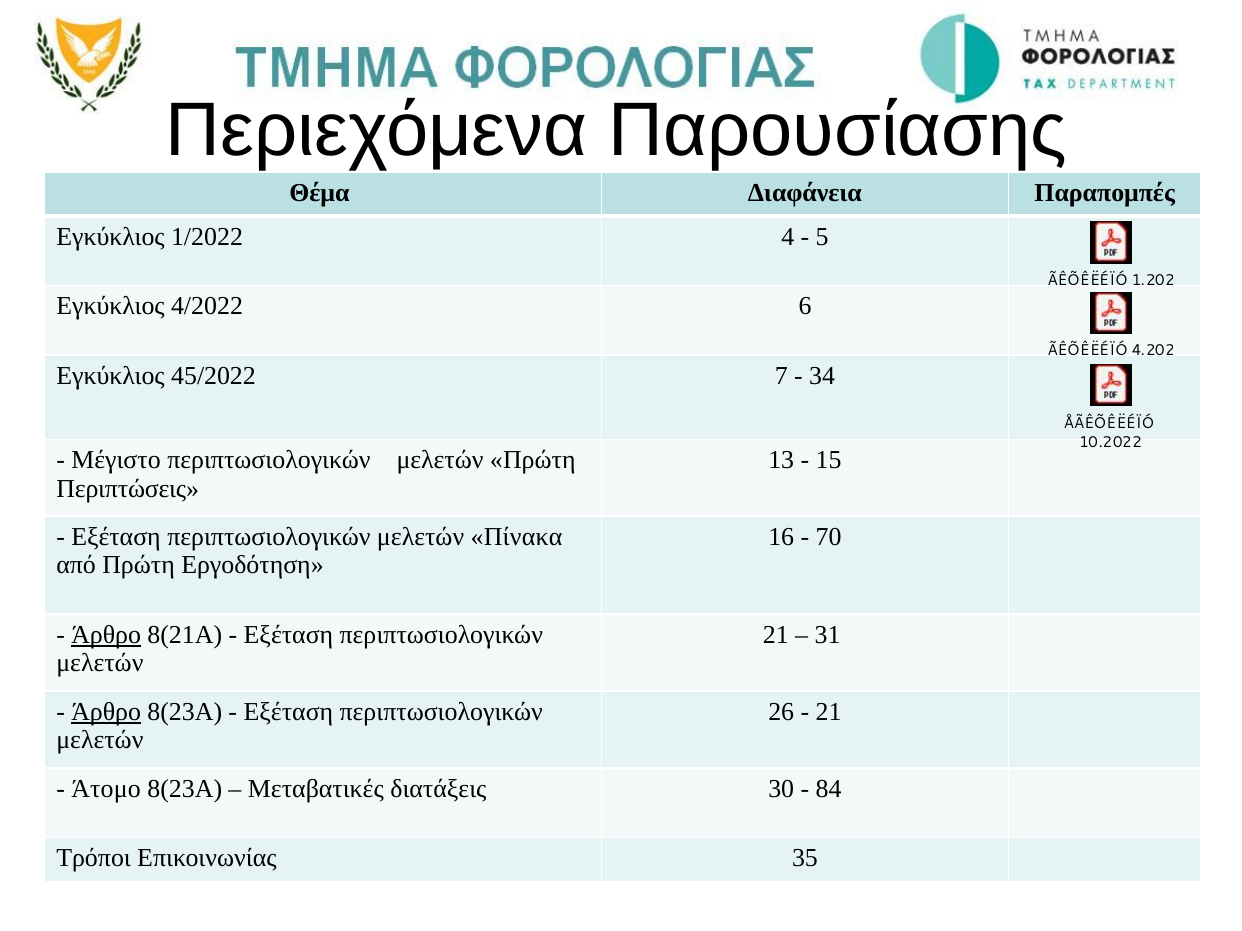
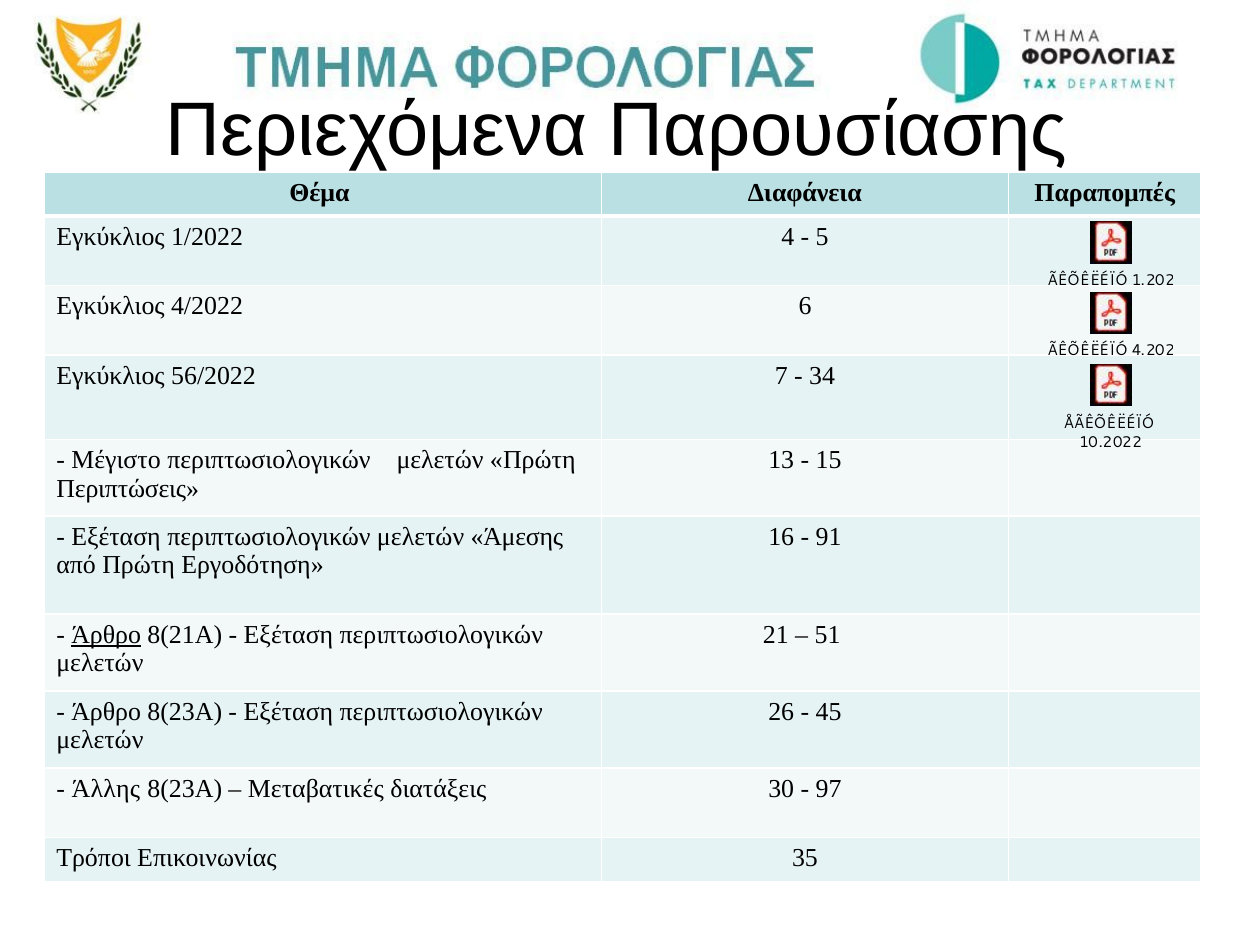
45/2022: 45/2022 -> 56/2022 (213, 376)
Πίνακα: Πίνακα -> Άμεσης (517, 537)
70: 70 -> 91 (829, 537)
31: 31 -> 51 (828, 635)
Άρθρο underline: present -> none (106, 712)
21: 21 -> 45 (829, 712)
Άτομο: Άτομο -> Άλλης (106, 789)
84: 84 -> 97 (829, 789)
